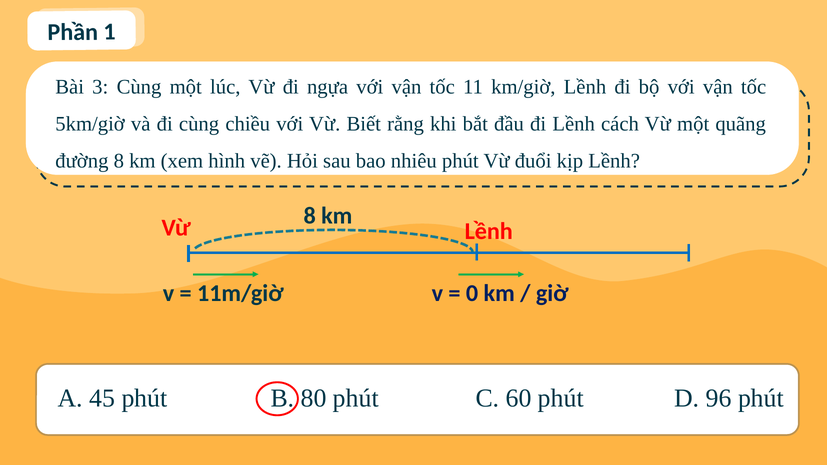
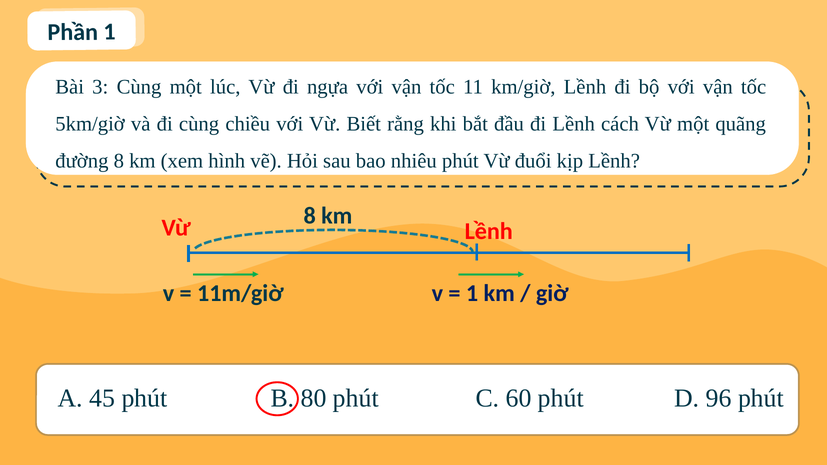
0: 0 -> 1 (472, 294)
